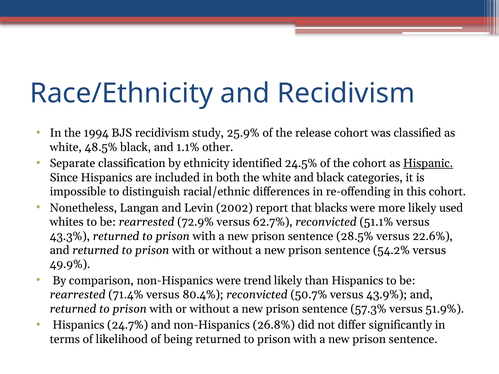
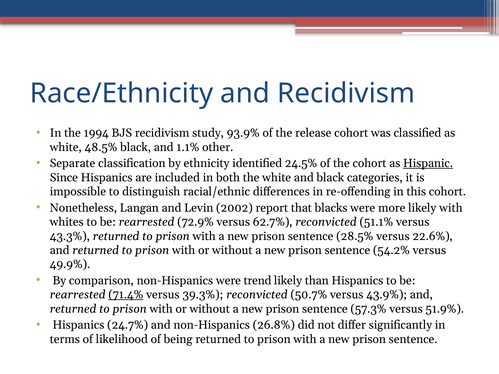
25.9%: 25.9% -> 93.9% (243, 133)
likely used: used -> with (451, 208)
71.4% underline: none -> present (126, 295)
80.4%: 80.4% -> 39.3% (203, 295)
